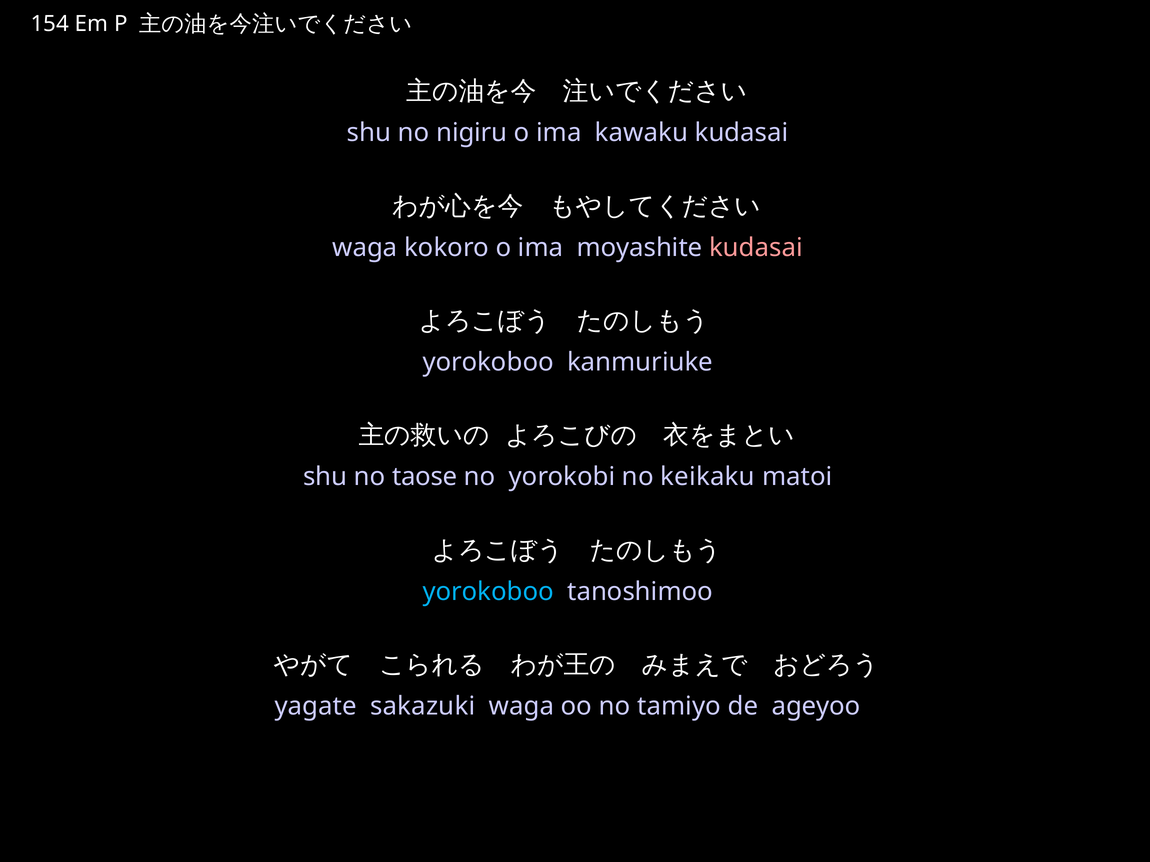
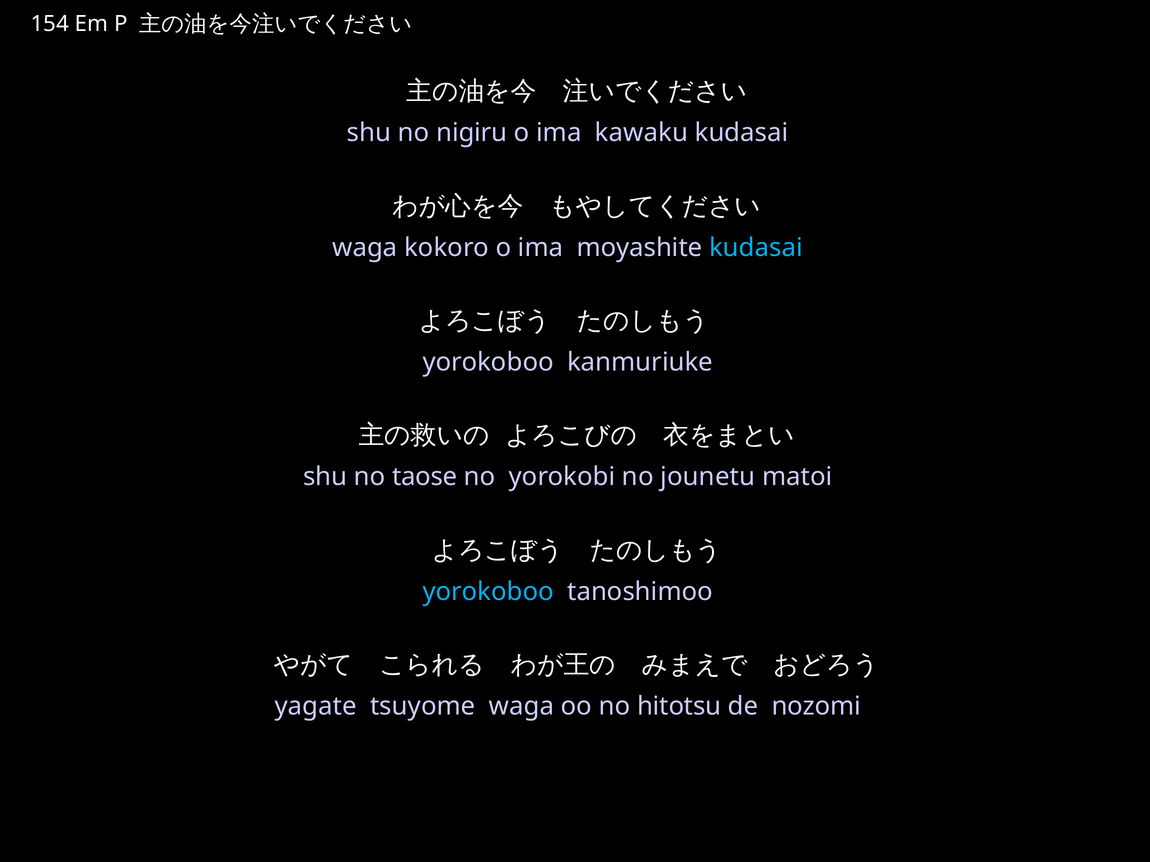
kudasai colour: pink -> light blue (756, 248)
keikaku: keikaku -> jounetu (708, 477)
sakazuki: sakazuki -> tsuyome (423, 707)
tamiyo: tamiyo -> hitotsu (679, 707)
ageyoo: ageyoo -> nozomi (816, 707)
